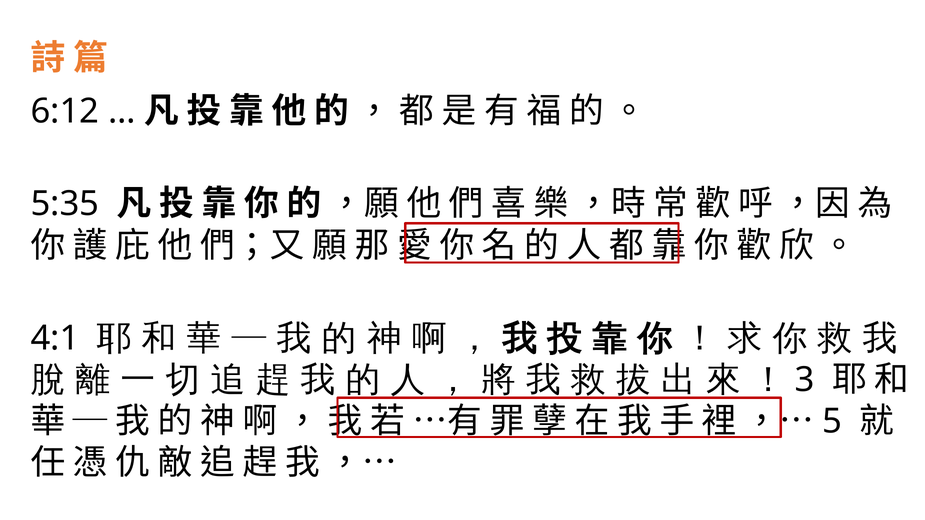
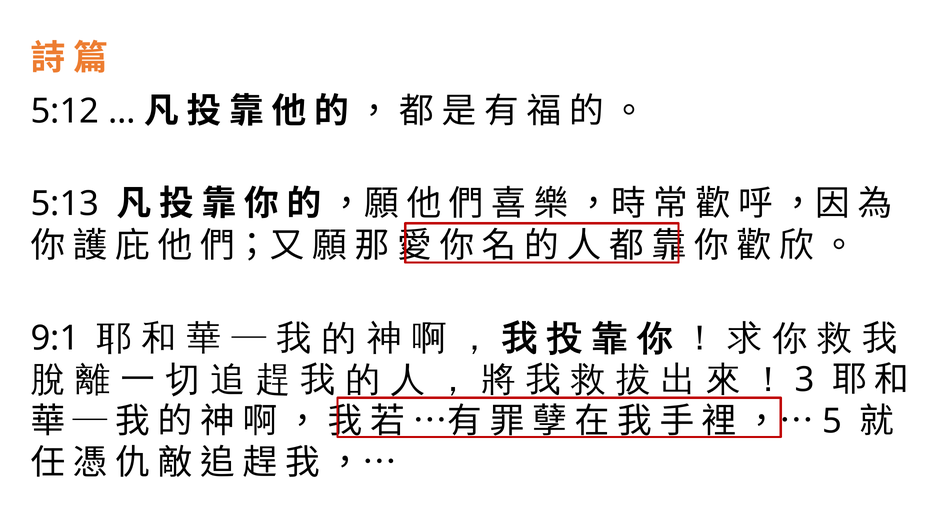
6:12: 6:12 -> 5:12 (65, 112)
5:35: 5:35 -> 5:13 (65, 204)
4:1: 4:1 -> 9:1 (55, 338)
